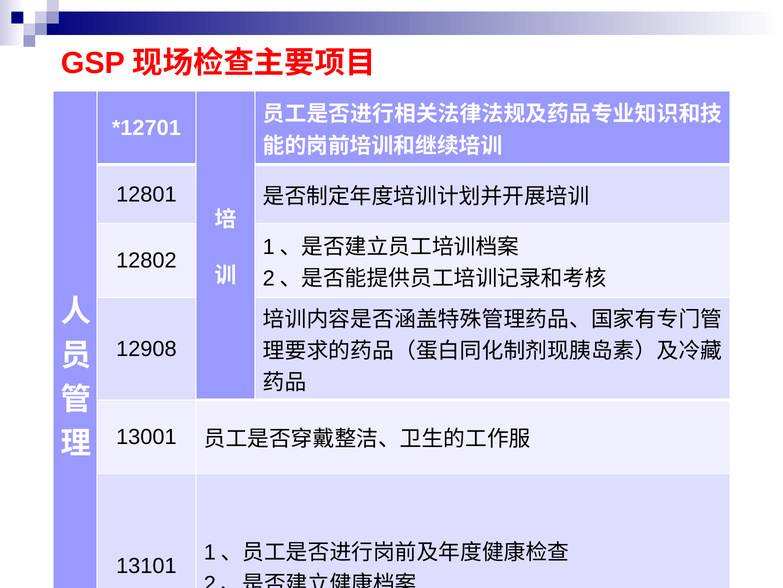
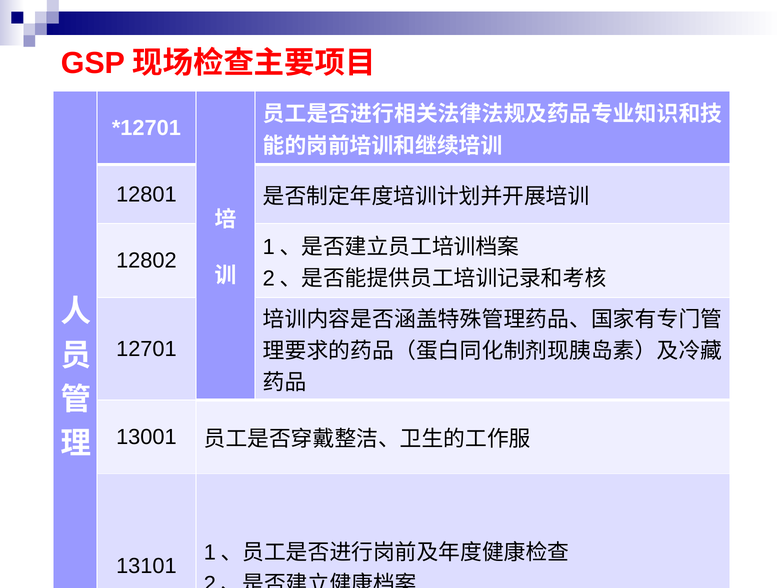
12908: 12908 -> 12701 (146, 349)
